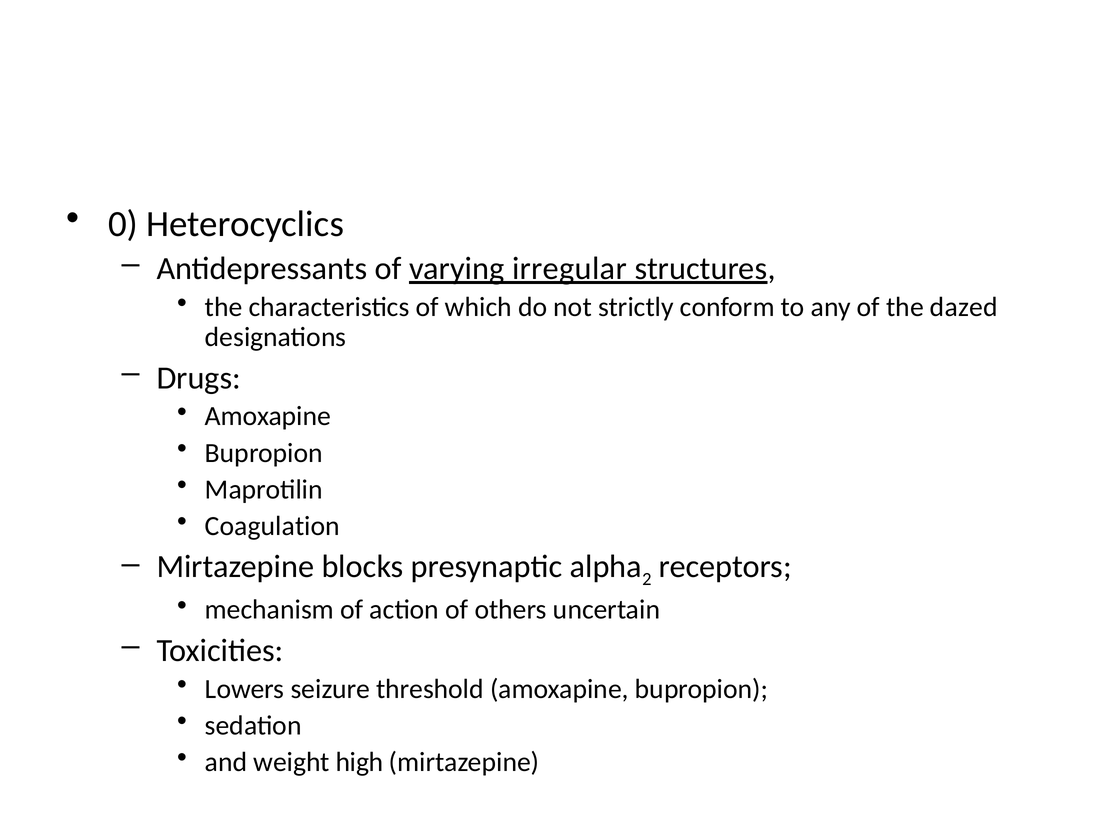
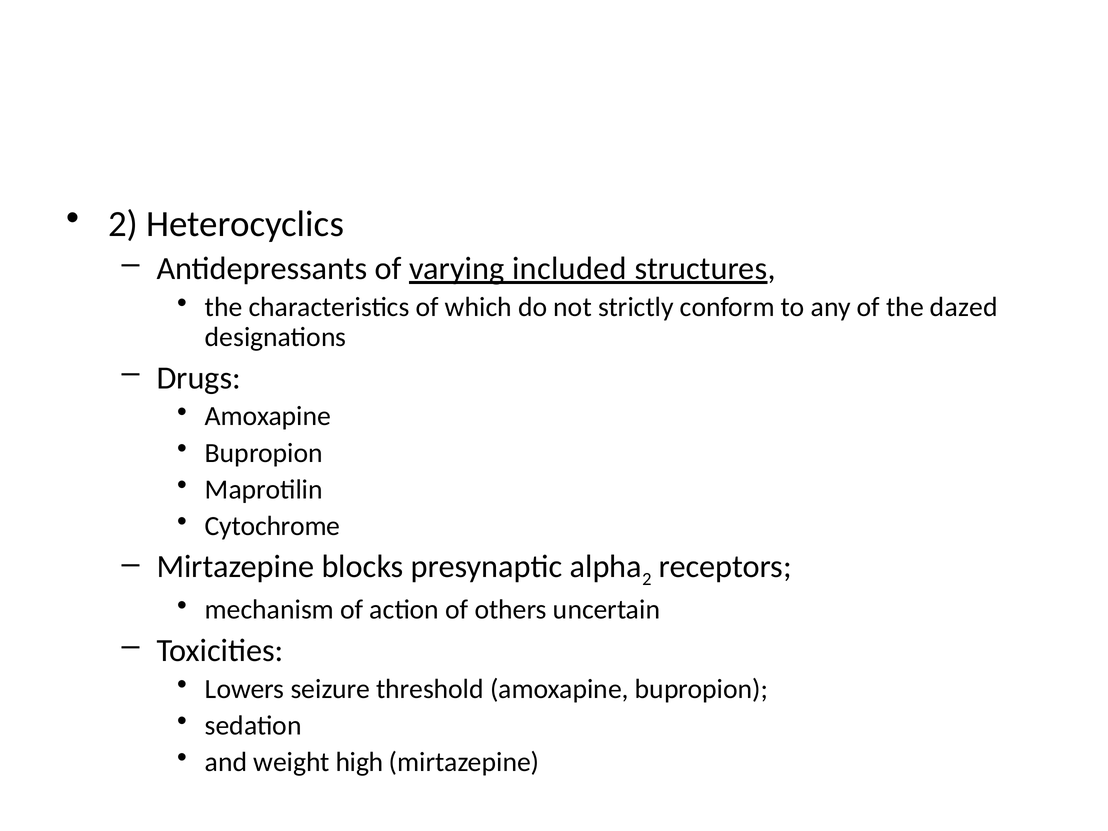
0: 0 -> 2 (123, 224)
irregular: irregular -> included (569, 269)
Coagulation: Coagulation -> Cytochrome (273, 526)
